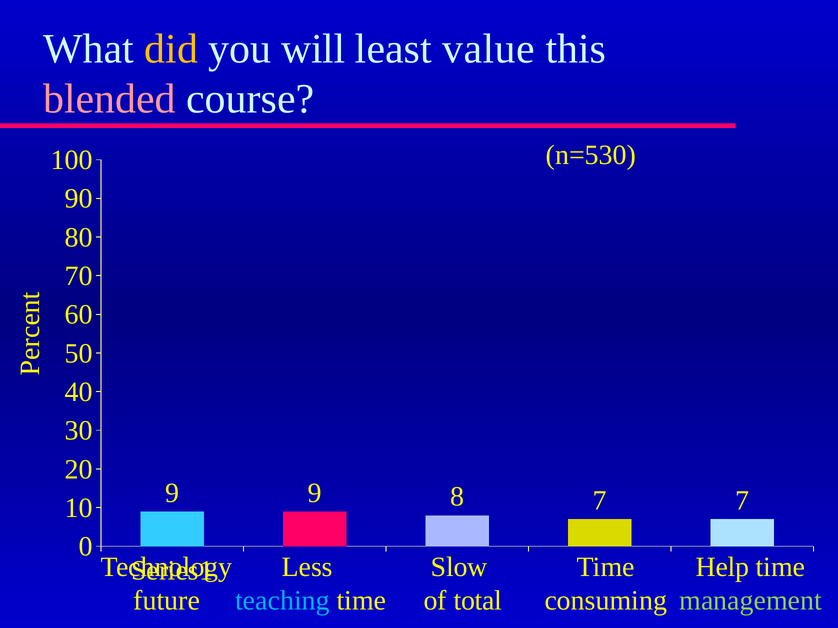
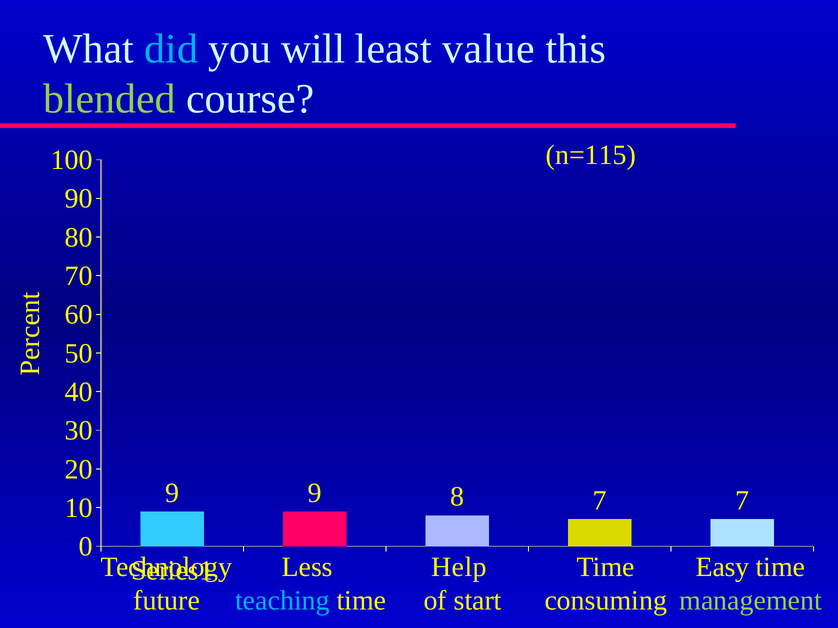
did colour: yellow -> light blue (171, 49)
blended colour: pink -> light green (110, 99)
n=530: n=530 -> n=115 (591, 155)
Slow: Slow -> Help (459, 568)
Help: Help -> Easy (723, 568)
total: total -> start (478, 601)
